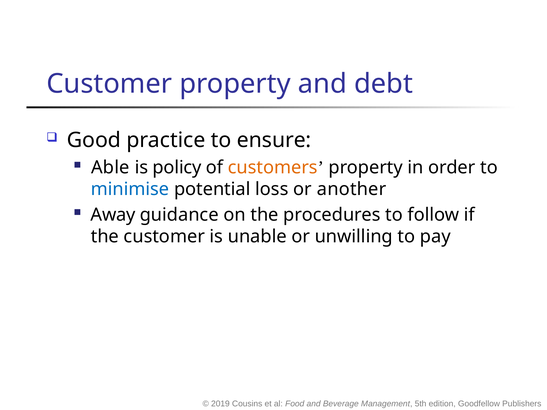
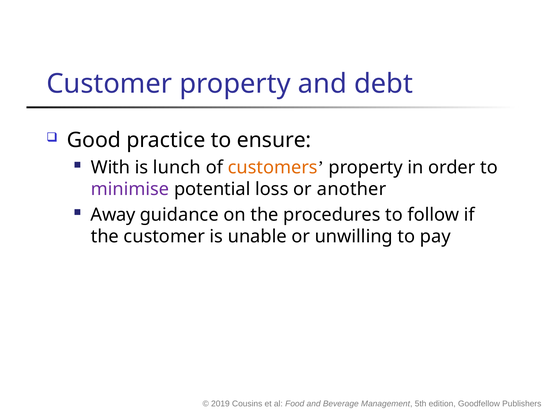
Able: Able -> With (110, 167)
policy: policy -> lunch (177, 167)
minimise colour: blue -> purple (130, 189)
